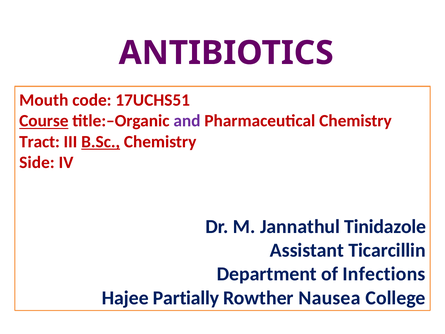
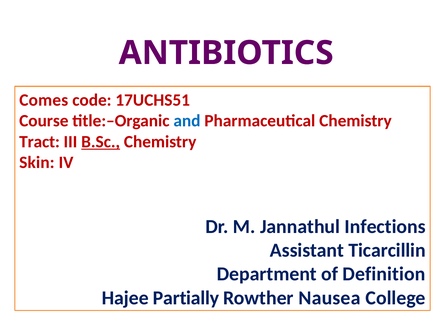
Mouth: Mouth -> Comes (44, 100)
Course underline: present -> none (44, 121)
and colour: purple -> blue (187, 121)
Side: Side -> Skin (37, 162)
Tinidazole: Tinidazole -> Infections (385, 226)
Infections: Infections -> Definition (384, 274)
